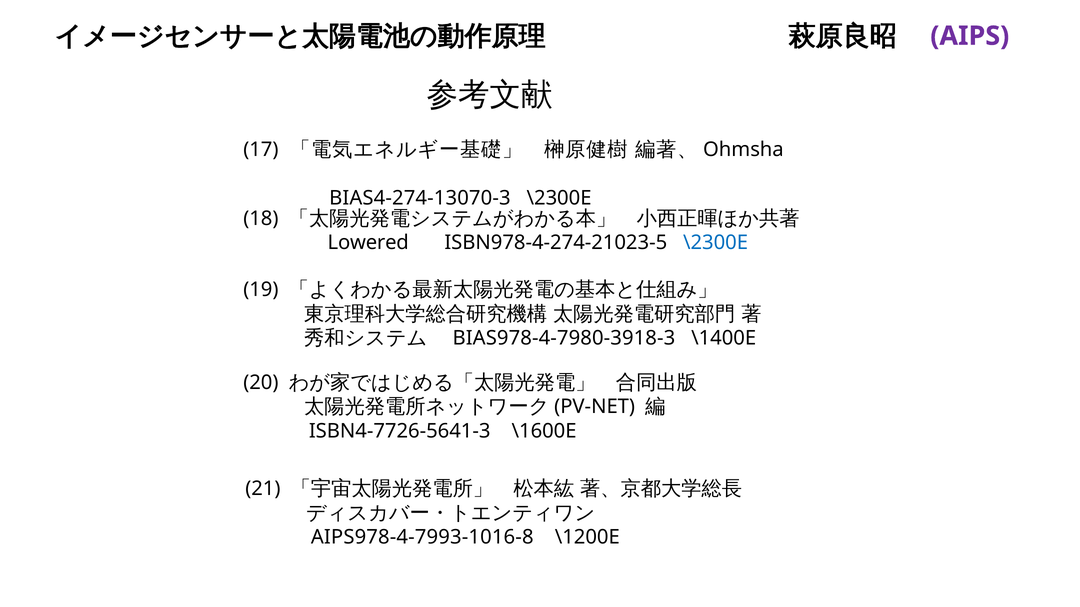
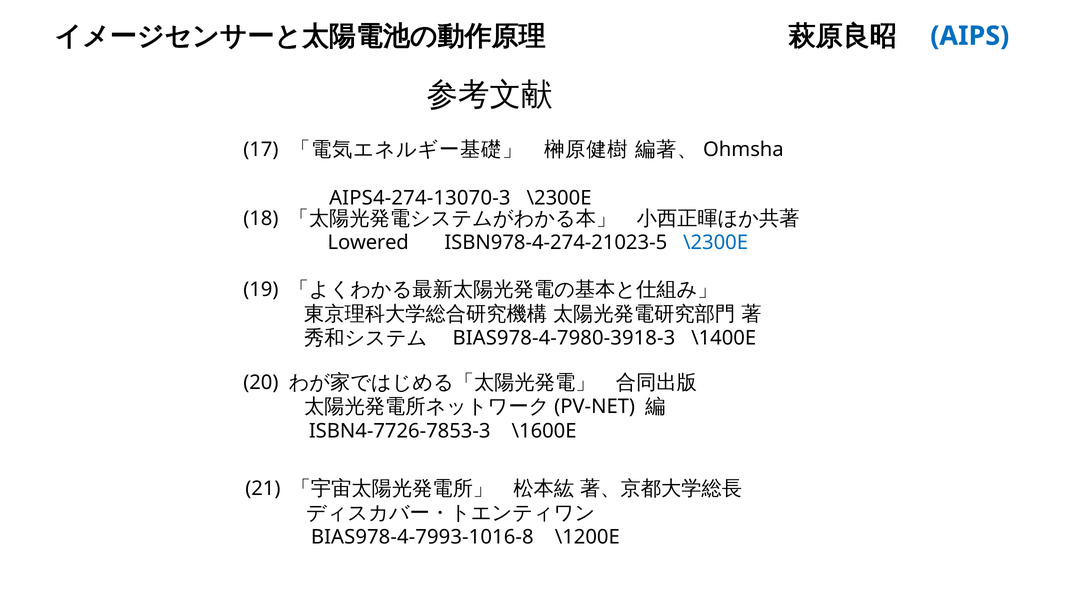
AIPS colour: purple -> blue (970, 36)
BIAS4-274-13070-3: BIAS4-274-13070-3 -> AIPS4-274-13070-3 (420, 198)
ISBN4-7726-5641-3: ISBN4-7726-5641-3 -> ISBN4-7726-7853-3 (400, 431)
AIPS978-4-7993-1016-8: AIPS978-4-7993-1016-8 -> BIAS978-4-7993-1016-8 (422, 538)
